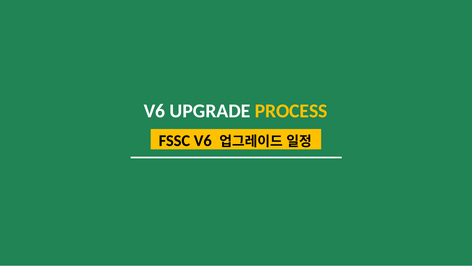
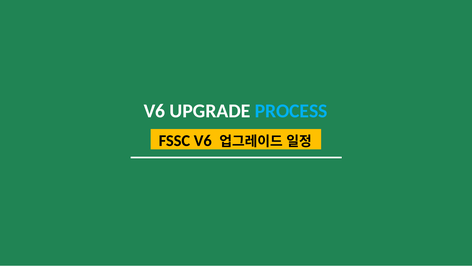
PROCESS colour: yellow -> light blue (291, 111)
